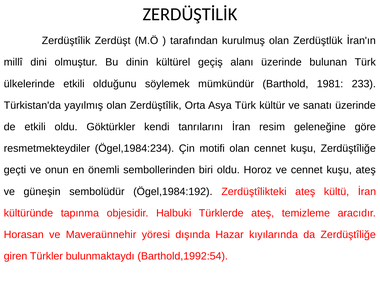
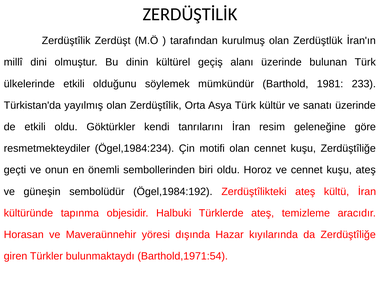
Barthold,1992:54: Barthold,1992:54 -> Barthold,1971:54 (183, 256)
